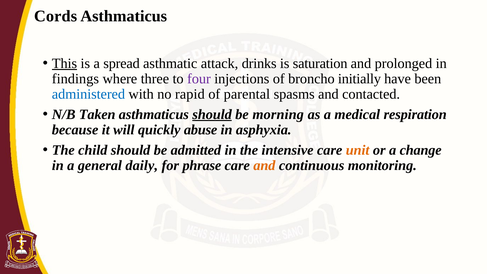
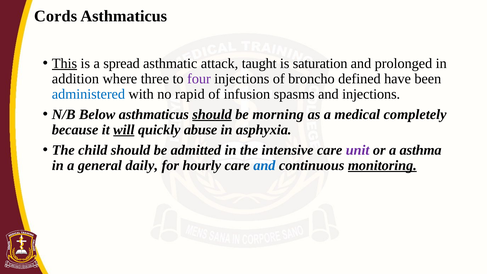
drinks: drinks -> taught (259, 63)
findings: findings -> addition (75, 79)
initially: initially -> defined (359, 79)
parental: parental -> infusion (247, 94)
and contacted: contacted -> injections (371, 94)
Taken: Taken -> Below (97, 114)
respiration: respiration -> completely (415, 114)
will underline: none -> present (124, 130)
unit colour: orange -> purple (358, 150)
change: change -> asthma (421, 150)
phrase: phrase -> hourly (202, 165)
and colour: orange -> blue (264, 165)
monitoring underline: none -> present (382, 165)
